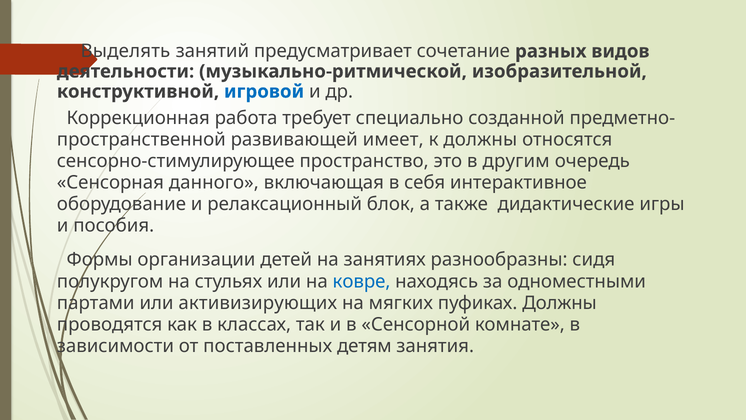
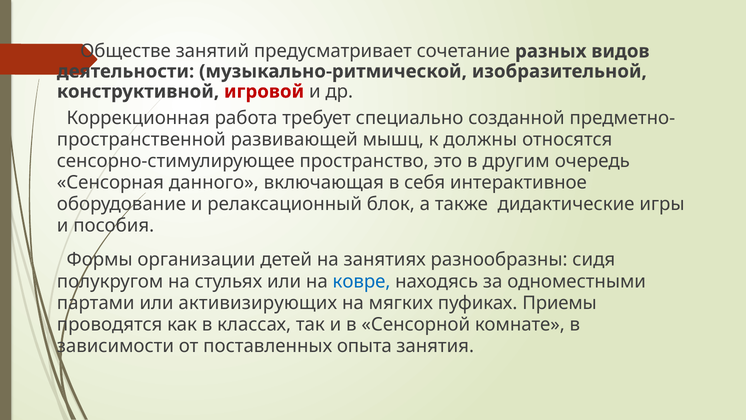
Выделять: Выделять -> Обществе (126, 51)
игровой colour: blue -> red (264, 91)
имеет: имеет -> мышц (393, 139)
пуфиках Должны: Должны -> Приемы (560, 303)
детям: детям -> опыта (364, 346)
